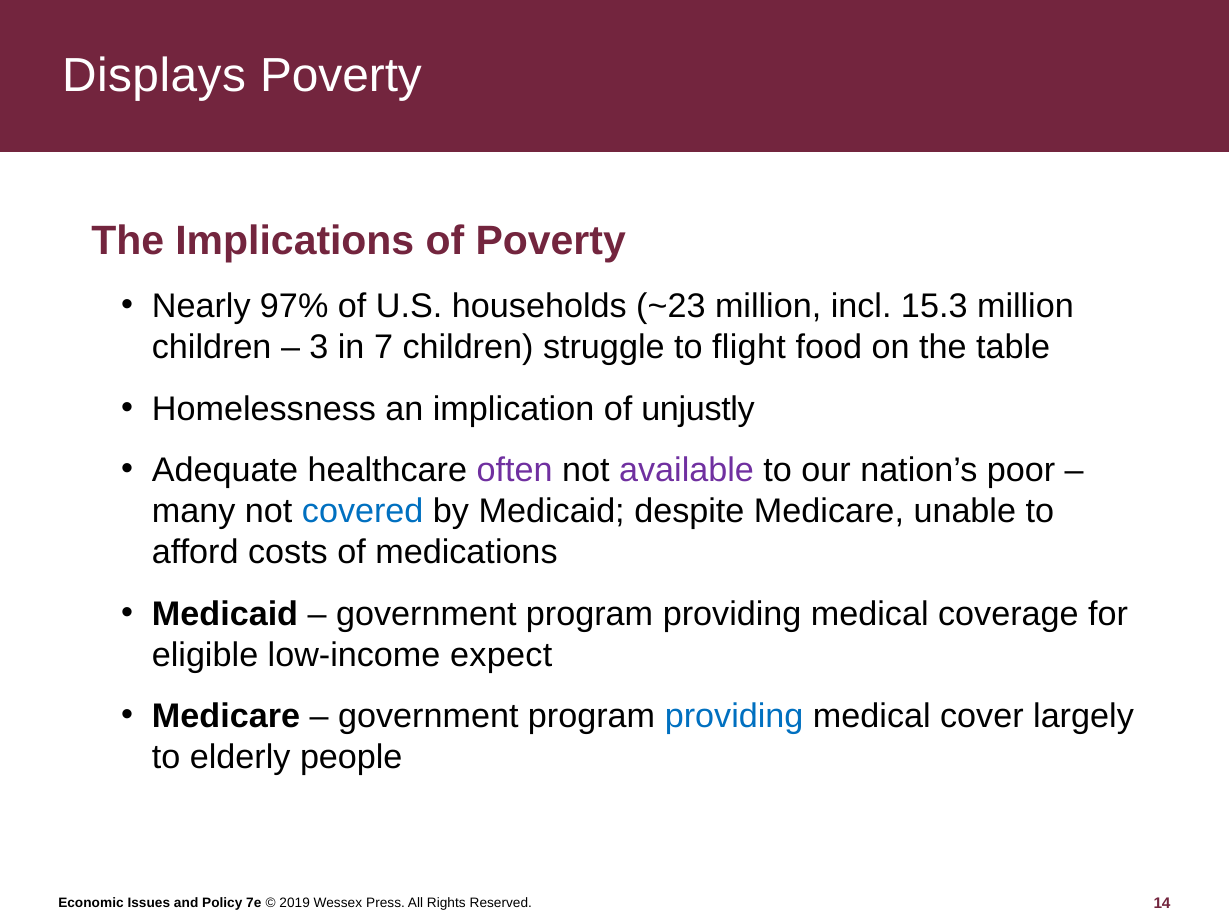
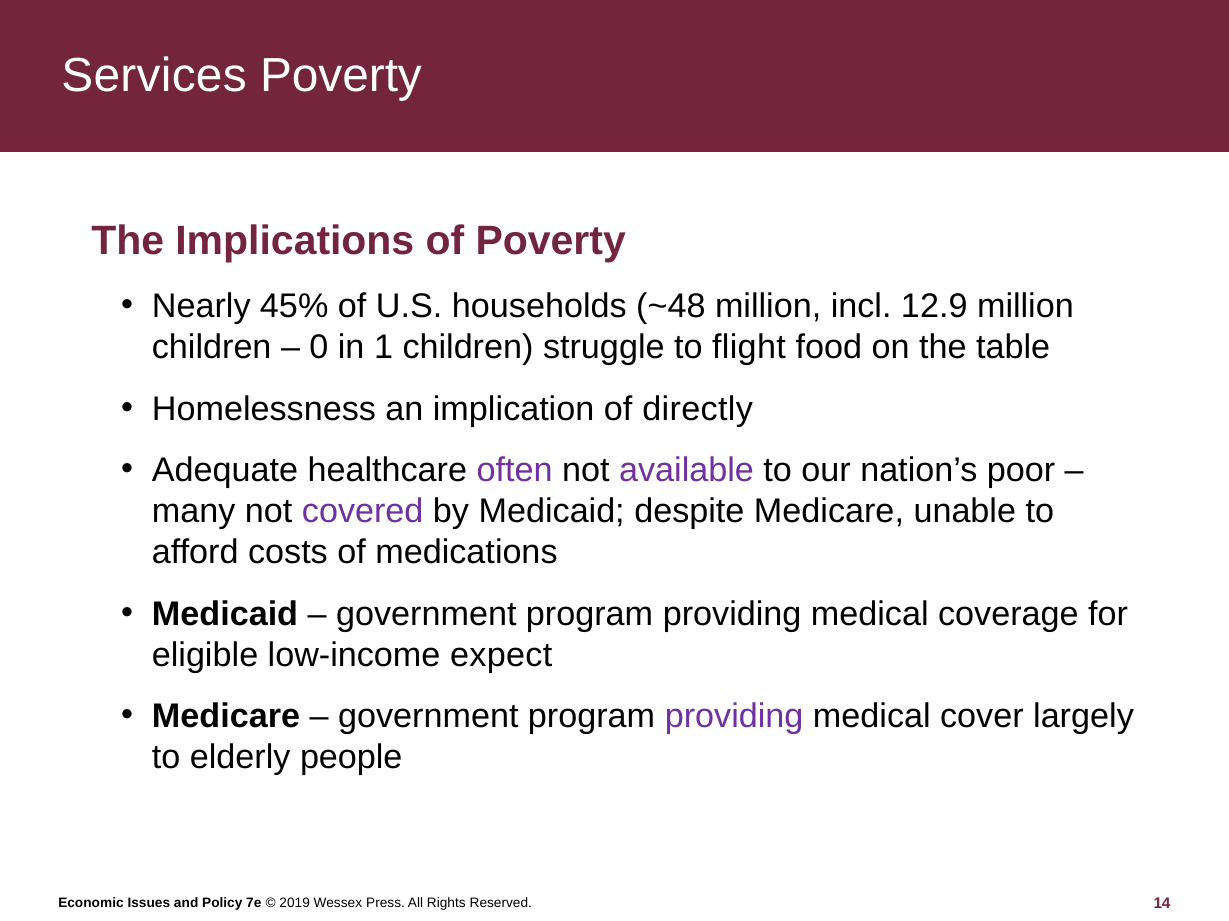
Displays: Displays -> Services (154, 76)
97%: 97% -> 45% (294, 307)
~23: ~23 -> ~48 (671, 307)
15.3: 15.3 -> 12.9 (934, 307)
3: 3 -> 0 (319, 348)
7: 7 -> 1 (384, 348)
unjustly: unjustly -> directly (698, 409)
covered colour: blue -> purple (363, 512)
providing colour: blue -> purple (734, 717)
